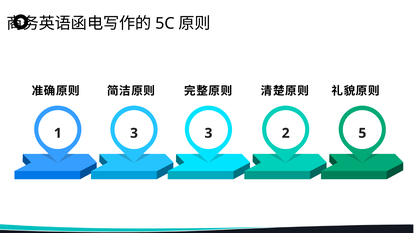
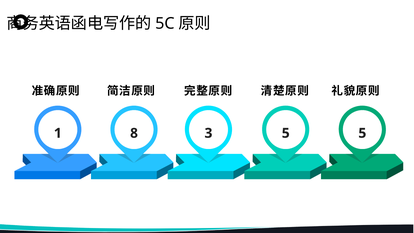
1 3: 3 -> 8 (134, 133)
3 2: 2 -> 5 (286, 133)
